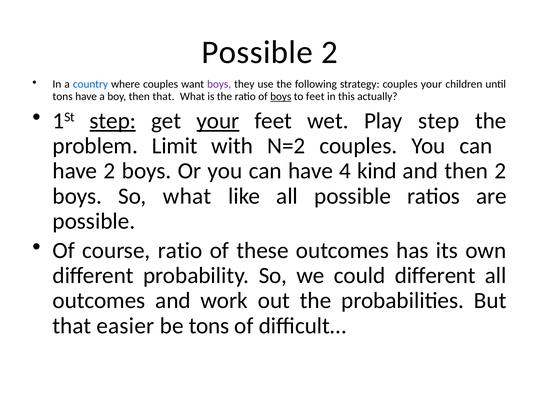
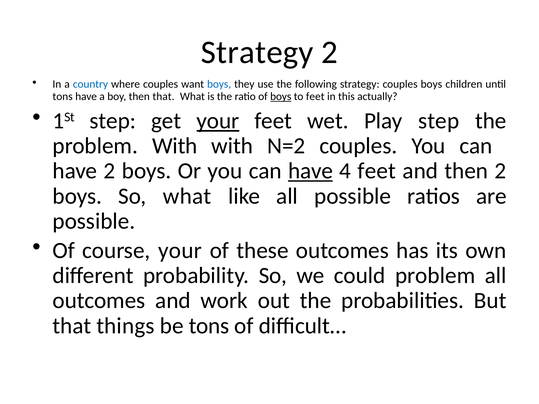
Possible: Possible -> Strategy (257, 52)
boys colour: purple -> blue (219, 84)
couples your: your -> boys (431, 84)
step underline: present -> none (113, 121)
problem Limit: Limit -> With (175, 146)
have underline: none -> present (311, 171)
4 kind: kind -> feet (377, 171)
course ratio: ratio -> your (180, 251)
could different: different -> problem (435, 276)
easier: easier -> things (125, 326)
